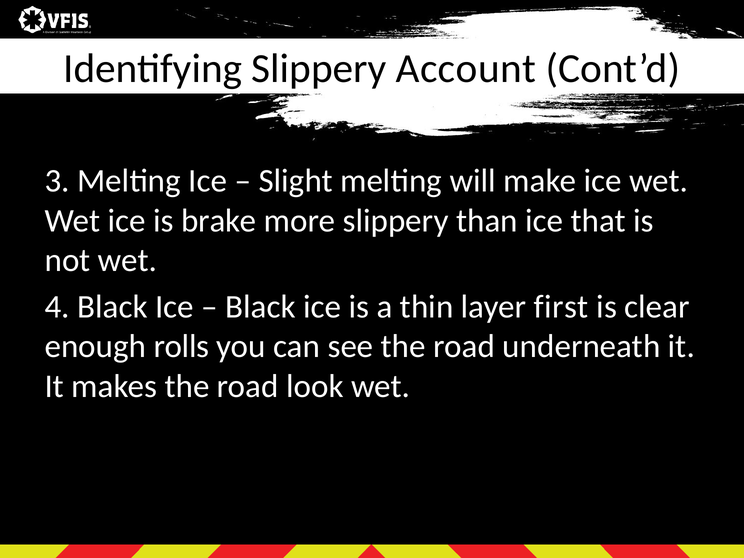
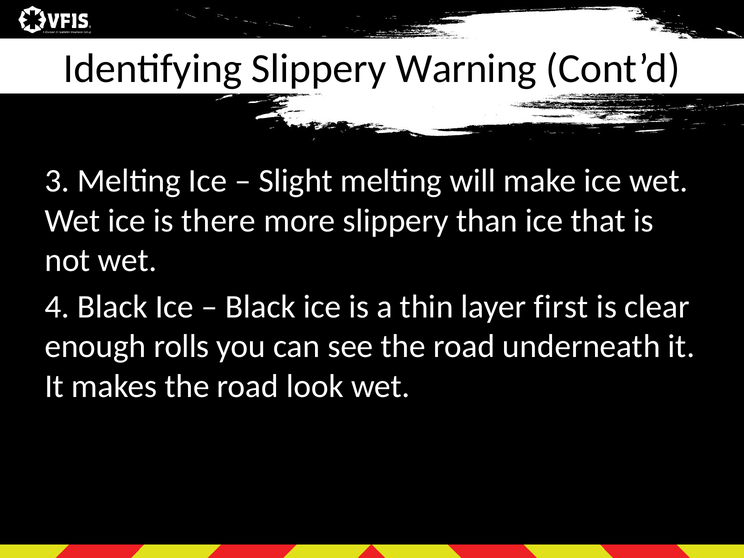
Account: Account -> Warning (466, 69)
brake: brake -> there (218, 221)
